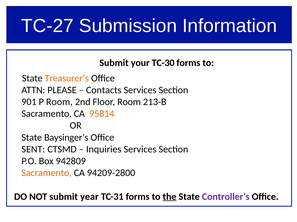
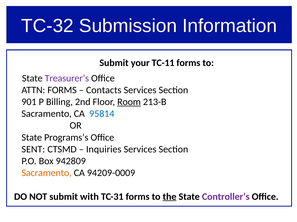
TC-27: TC-27 -> TC-32 (47, 26)
TC-30: TC-30 -> TC-11 (163, 63)
Treasurer’s colour: orange -> purple (67, 78)
ATTN PLEASE: PLEASE -> FORMS (62, 90)
P Room: Room -> Billing (59, 102)
Room underline: none -> present (129, 102)
95814 colour: orange -> blue (102, 114)
Baysinger’s: Baysinger’s -> Programs’s (66, 138)
94209-2800: 94209-2800 -> 94209-0009 (111, 173)
year: year -> with (89, 197)
